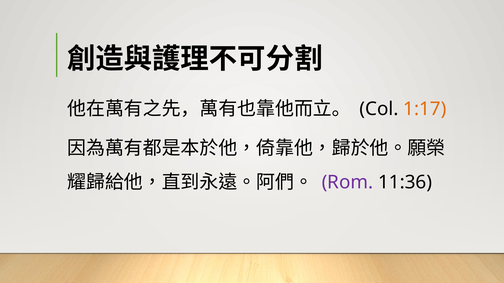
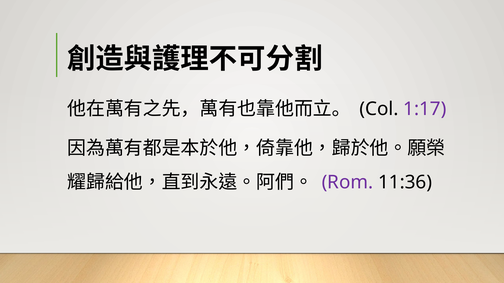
1:17 colour: orange -> purple (425, 109)
